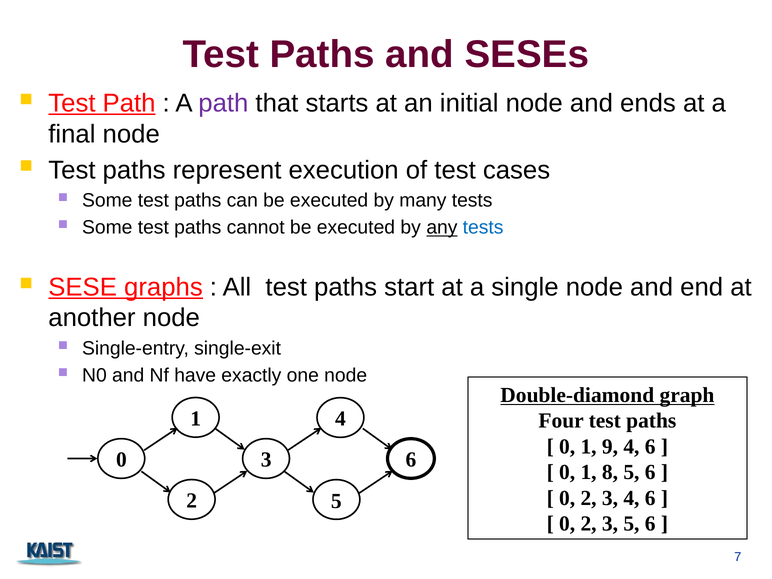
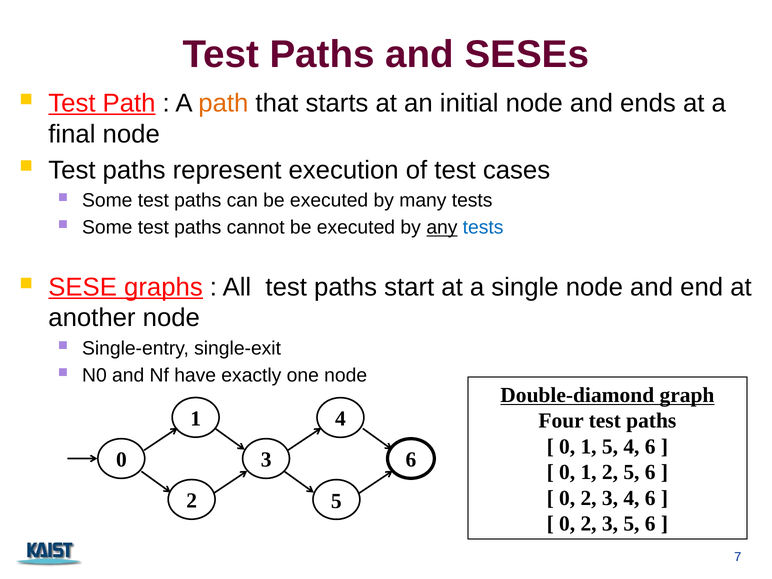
path colour: purple -> orange (223, 103)
1 9: 9 -> 5 (610, 447)
1 8: 8 -> 2 (610, 472)
